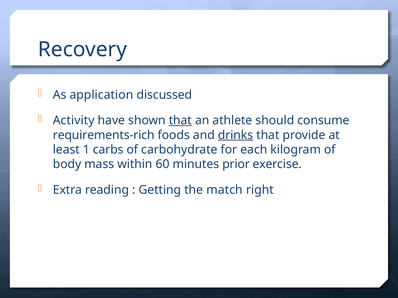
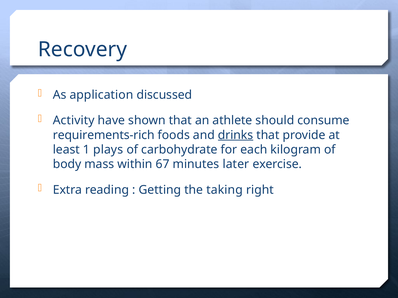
that underline: present -> none (180, 121)
carbs: carbs -> plays (108, 150)
60: 60 -> 67 (163, 164)
prior: prior -> later (236, 164)
match: match -> taking (225, 190)
